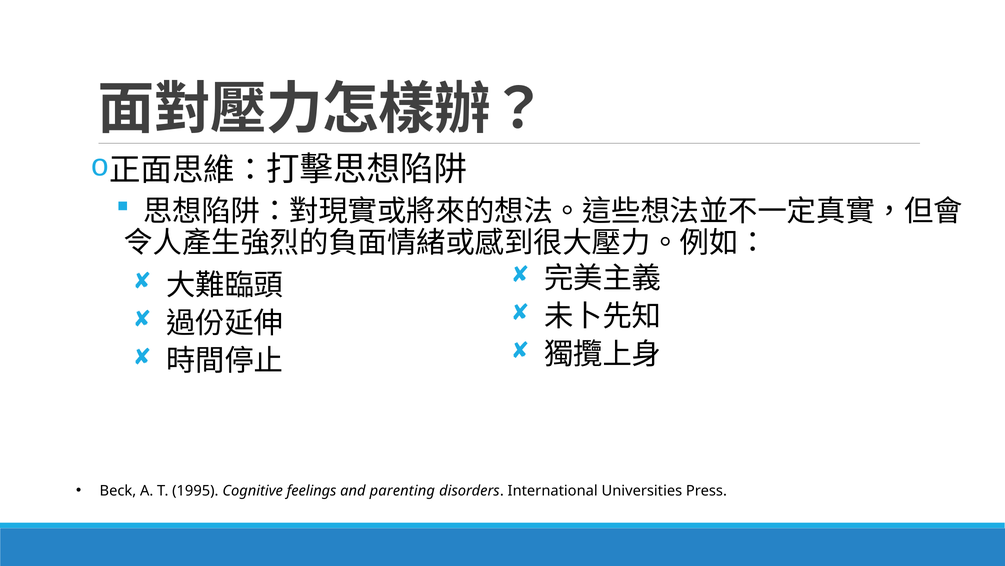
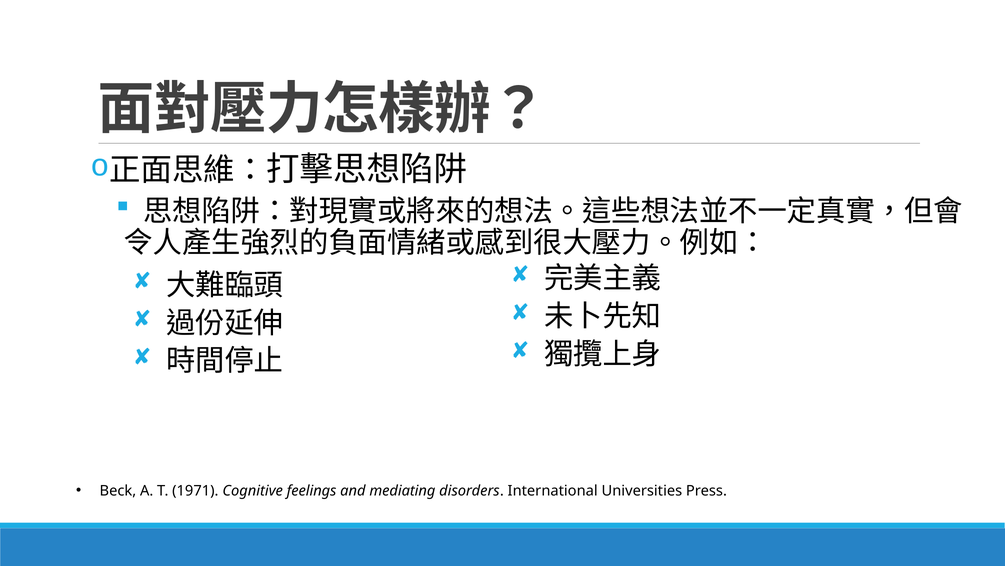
1995: 1995 -> 1971 (195, 490)
parenting: parenting -> mediating (402, 490)
